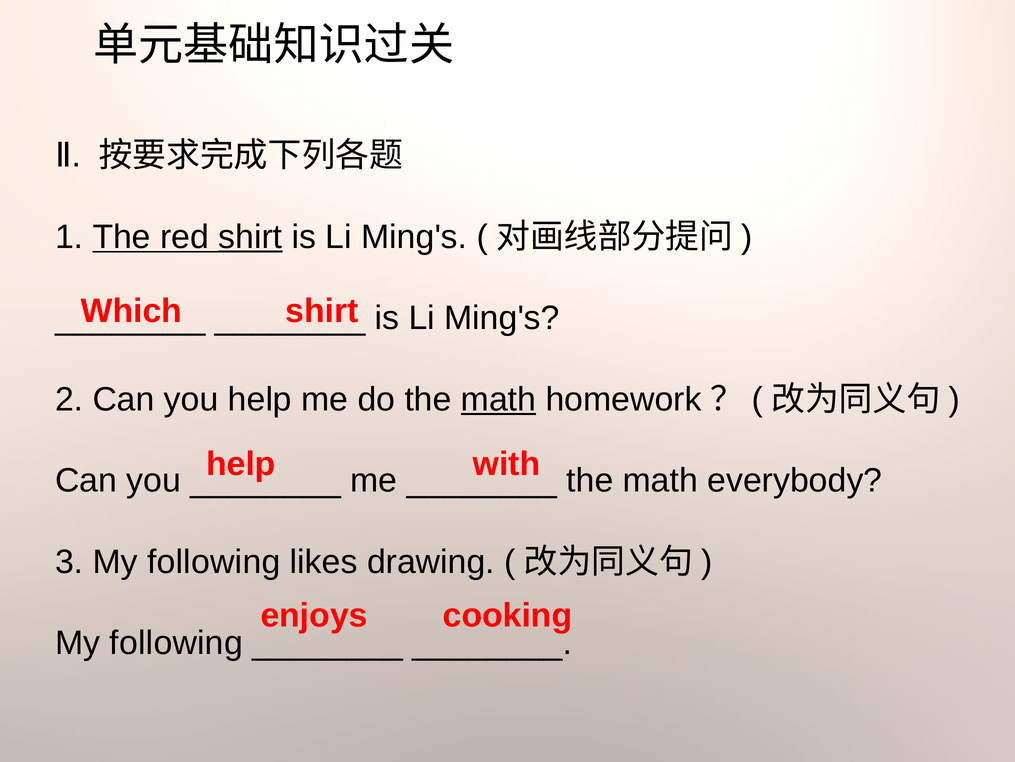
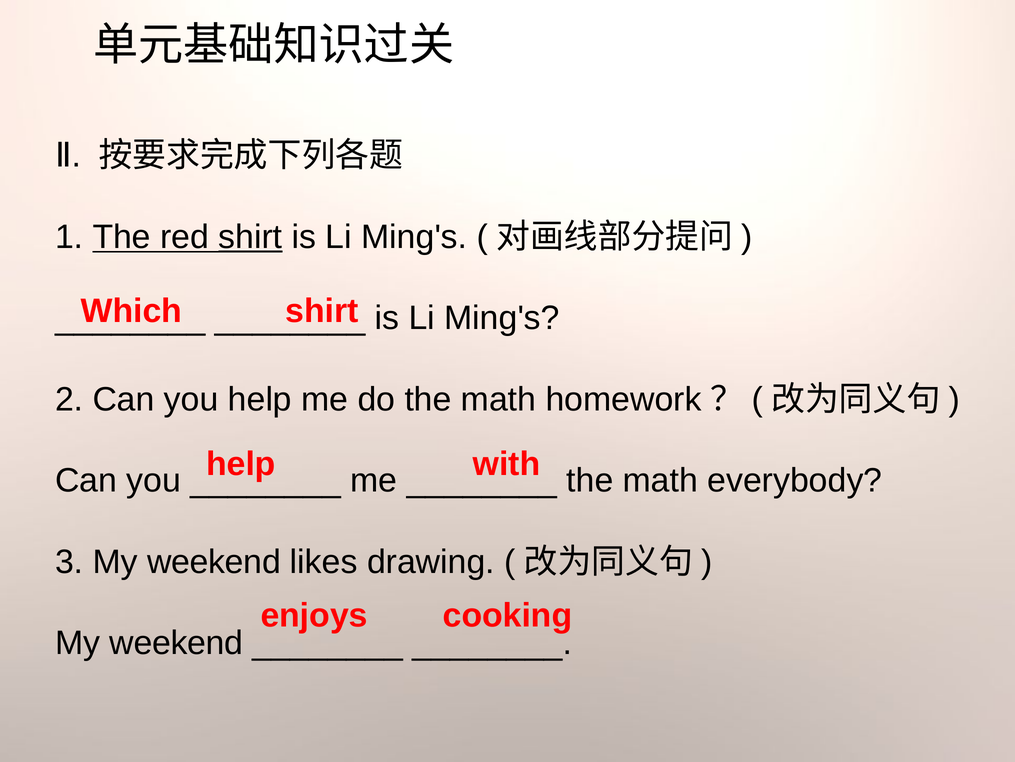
math underline: present -> none (499, 399)
3 My following: following -> weekend (214, 561)
following: following -> weekend (176, 643)
